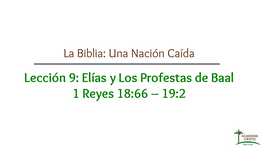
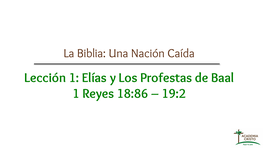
Lección 9: 9 -> 1 (74, 78)
18:66: 18:66 -> 18:86 (133, 93)
